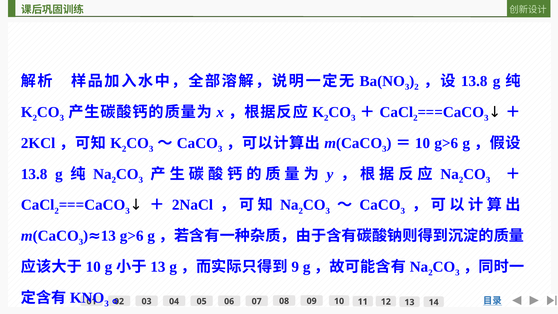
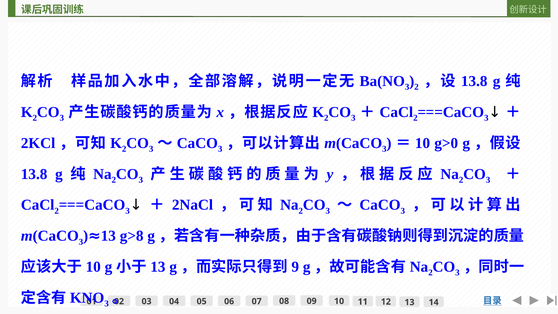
g>6: g>6 -> g>0 (446, 143)
g>6: g>6 -> g>8 (132, 236)
